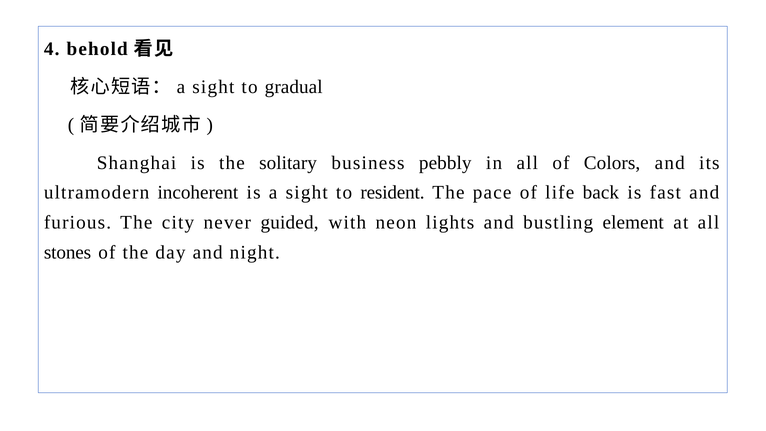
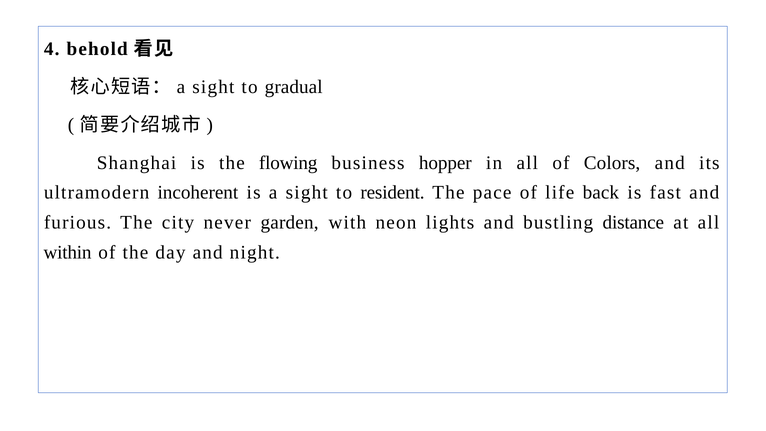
solitary: solitary -> flowing (288, 163)
pebbly: pebbly -> hopper (445, 163)
guided: guided -> garden (290, 222)
element: element -> distance (633, 222)
stones: stones -> within (68, 252)
